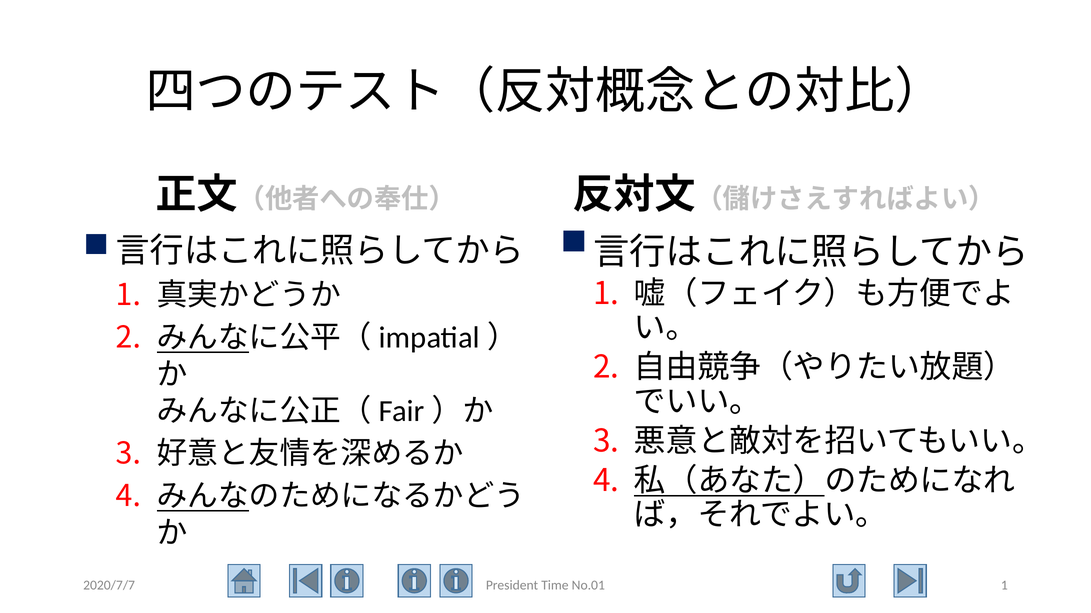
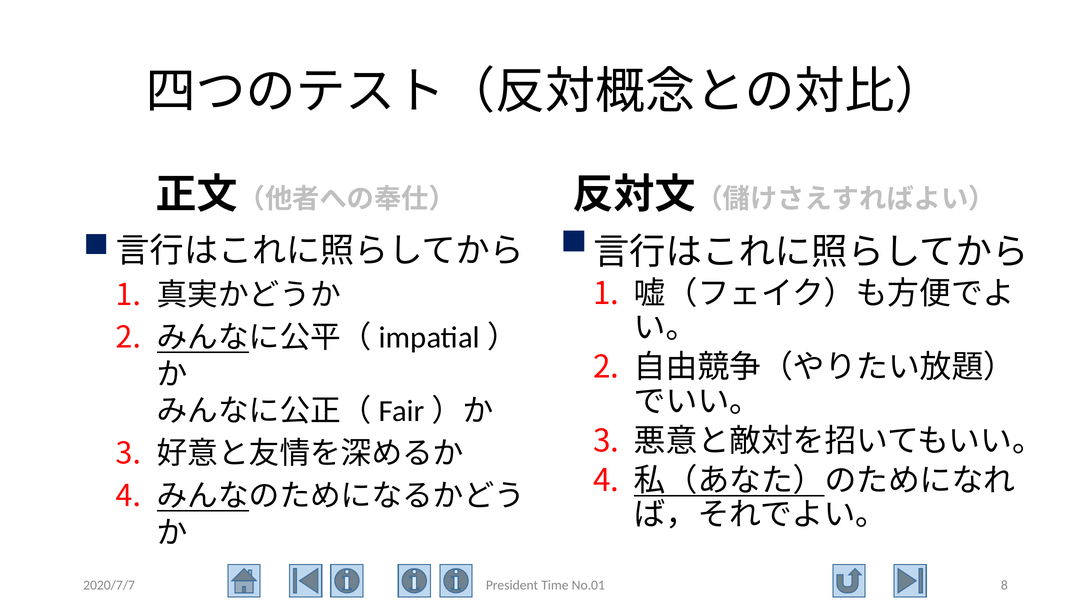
No.01 1: 1 -> 8 (1004, 586)
